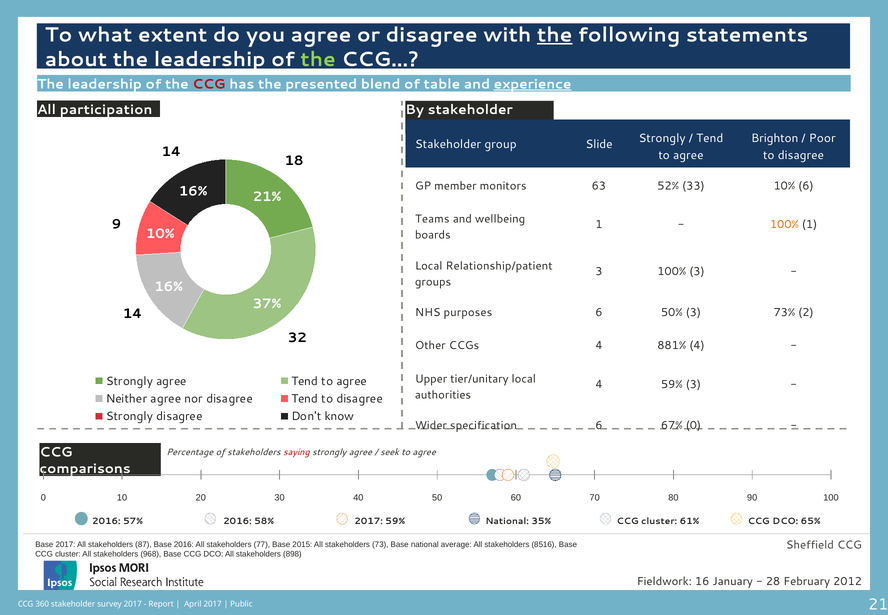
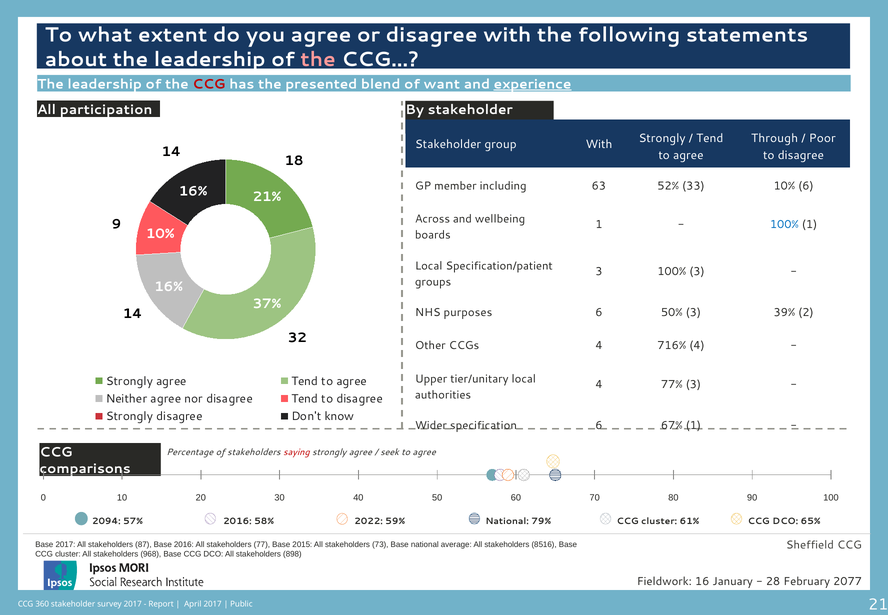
the underline: present -> none (555, 35)
the colour: light green -> pink (318, 60)
table: table -> want (442, 84)
Brighton: Brighton -> Through (775, 138)
group Slide: Slide -> With (599, 144)
monitors: monitors -> including (503, 186)
Teams: Teams -> Across (432, 219)
100% colour: orange -> blue (784, 225)
Relationship/patient: Relationship/patient -> Specification/patient (499, 266)
73%: 73% -> 39% (784, 312)
881%: 881% -> 716% (672, 346)
4 59%: 59% -> 77% (672, 384)
67% 0: 0 -> 1 (693, 425)
2016: 2016 -> 2094 (106, 521)
58% 2017: 2017 -> 2022 (369, 521)
35%: 35% -> 79% (541, 521)
2012: 2012 -> 2077 (847, 581)
